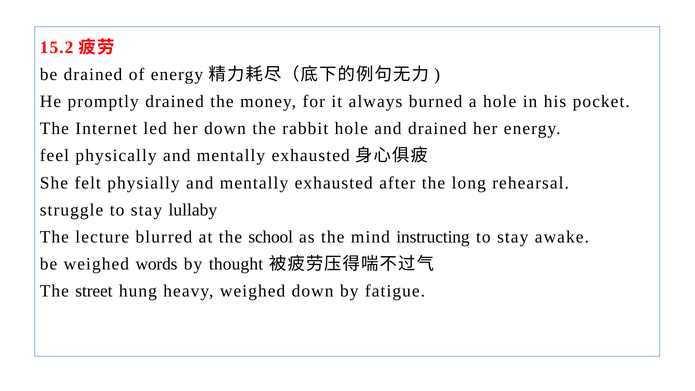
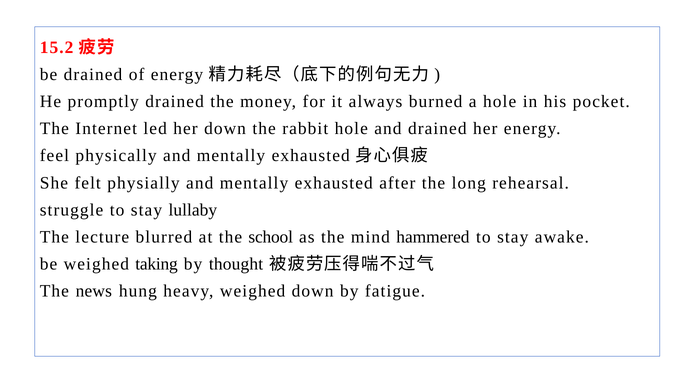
instructing: instructing -> hammered (433, 237)
words: words -> taking (157, 264)
street: street -> news (94, 291)
